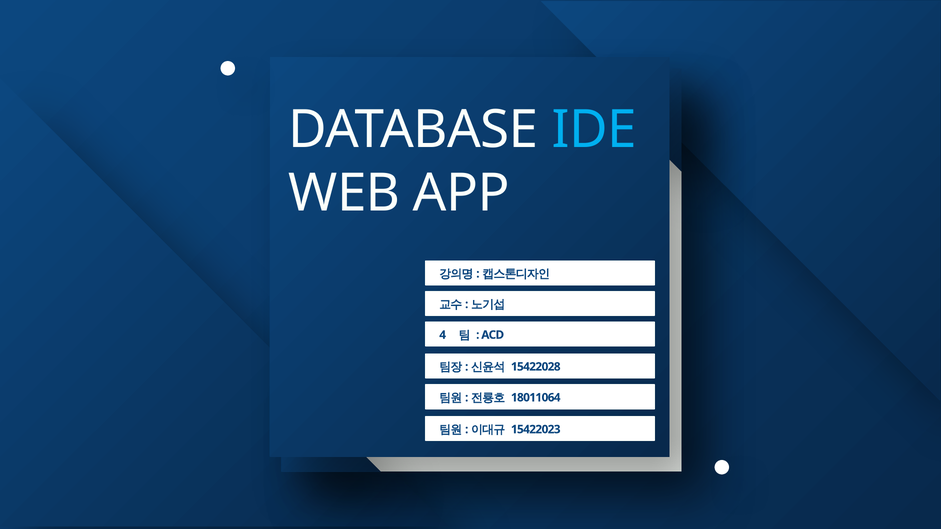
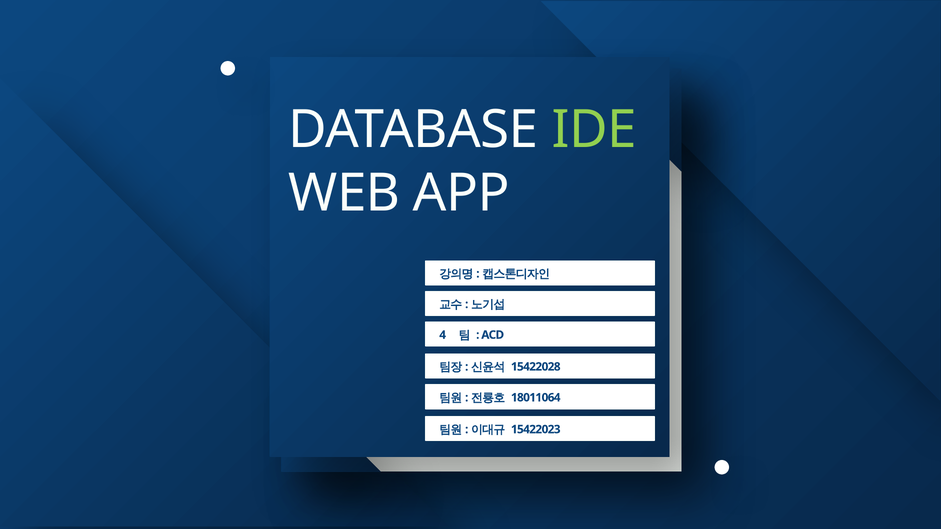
IDE colour: light blue -> light green (594, 130)
